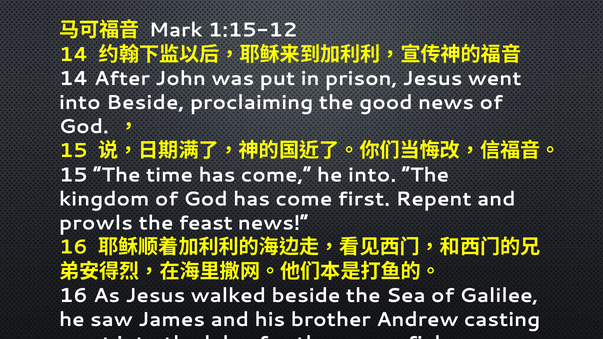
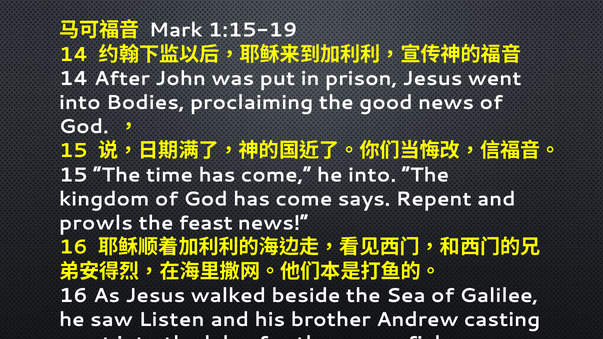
1:15-12: 1:15-12 -> 1:15-19 (253, 30)
into Beside: Beside -> Bodies (145, 103)
first: first -> says (364, 199)
James: James -> Listen (172, 320)
